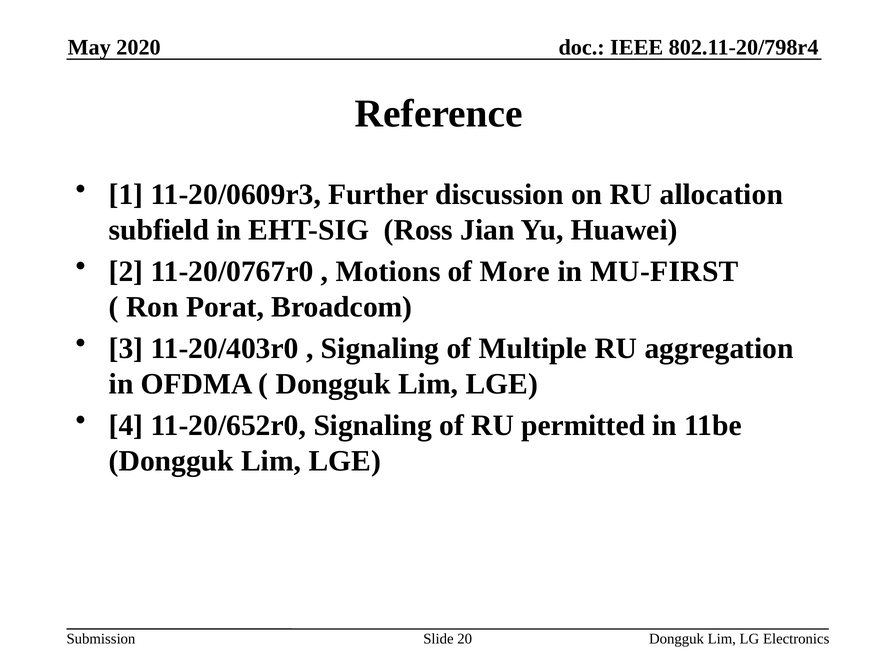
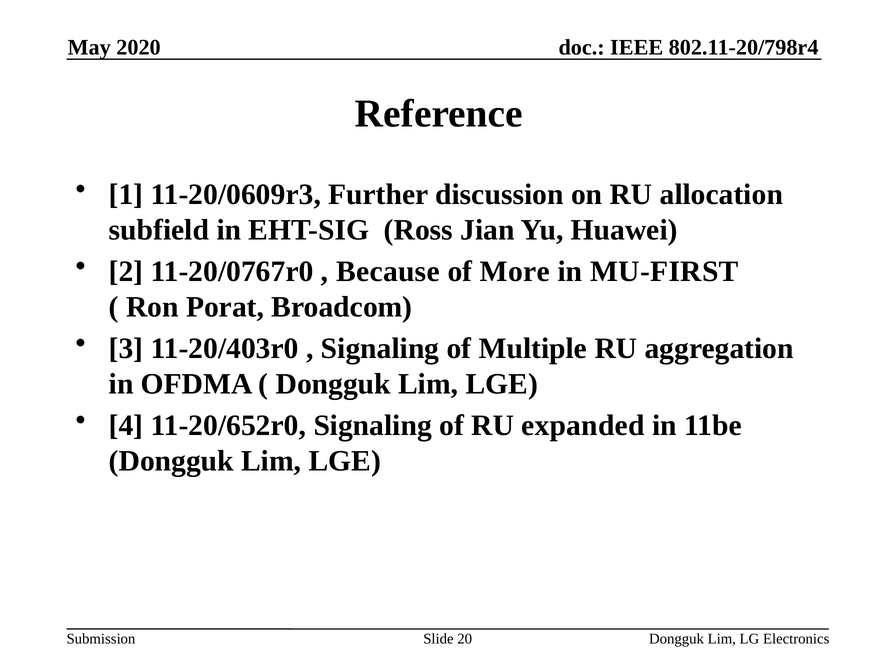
Motions: Motions -> Because (388, 271)
permitted: permitted -> expanded (583, 425)
